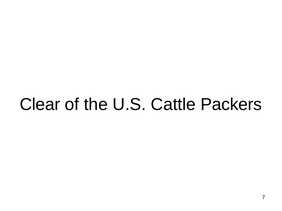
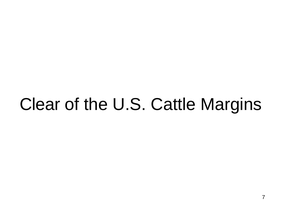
Packers: Packers -> Margins (231, 105)
